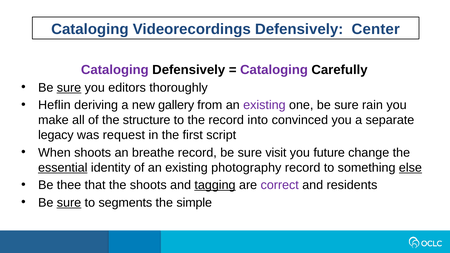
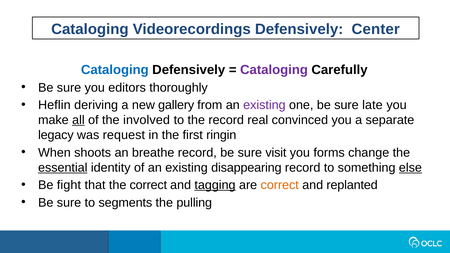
Cataloging colour: purple -> blue (115, 70)
sure underline: present -> none (69, 88)
rain: rain -> late (372, 105)
all underline: none -> present (78, 120)
structure: structure -> involved (146, 120)
into: into -> real (258, 120)
script: script -> ringin (221, 135)
future: future -> forms (329, 153)
photography: photography -> disappearing (246, 168)
thee: thee -> fight (69, 185)
the shoots: shoots -> correct (148, 185)
correct colour: purple -> orange (280, 185)
residents: residents -> replanted (352, 185)
sure underline: present -> none (69, 203)
simple: simple -> pulling (194, 203)
